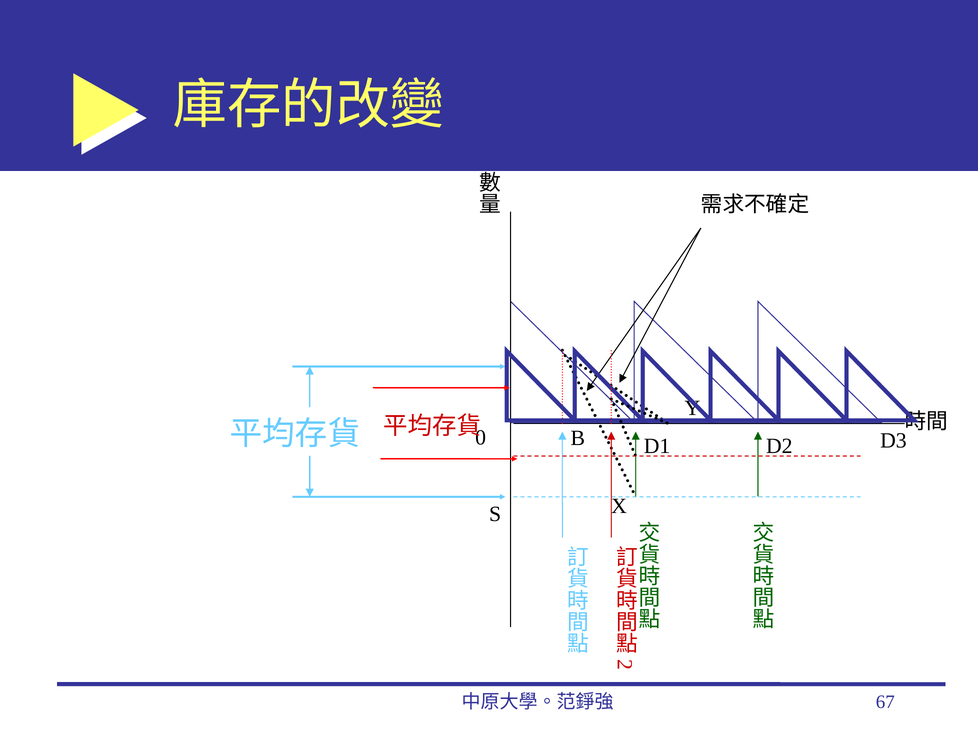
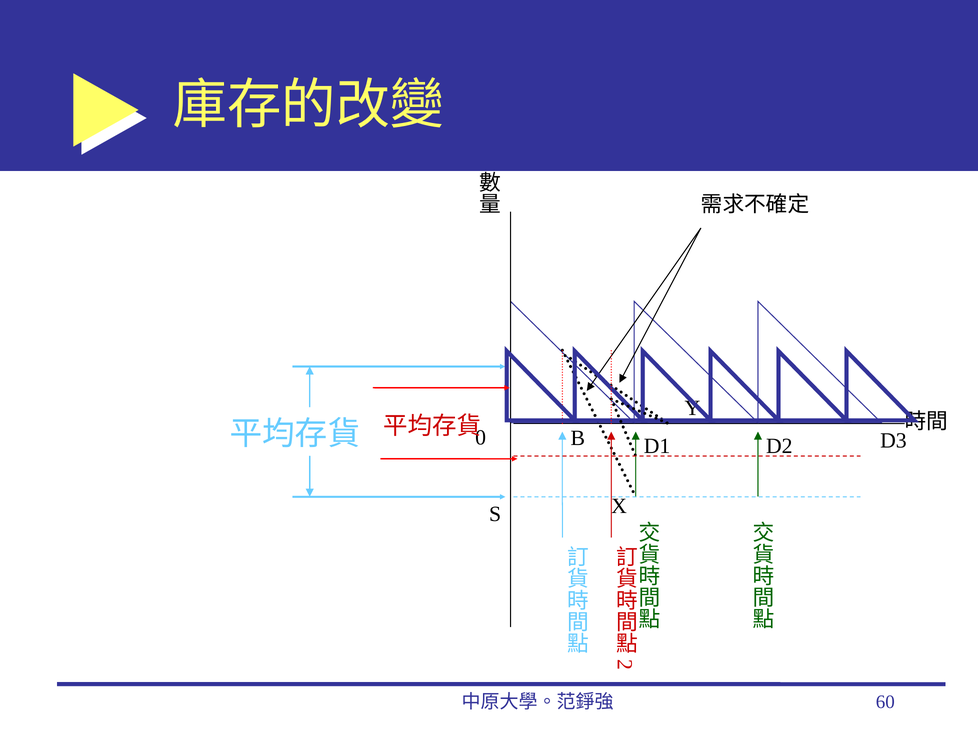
67: 67 -> 60 (885, 702)
